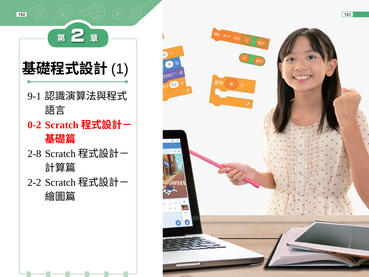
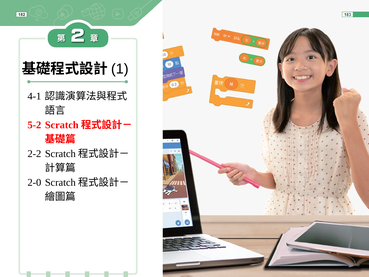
9-1: 9-1 -> 4-1 (34, 96)
0-2: 0-2 -> 5-2 (34, 125)
2-8: 2-8 -> 2-2 (34, 154)
2-2: 2-2 -> 2-0 (34, 182)
